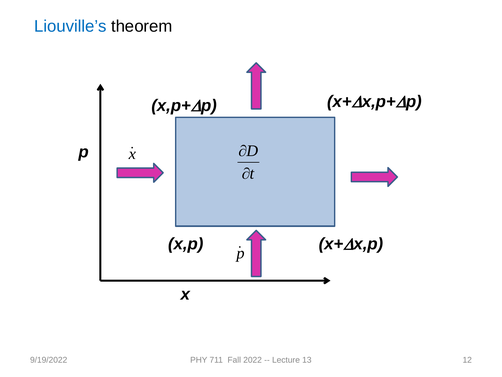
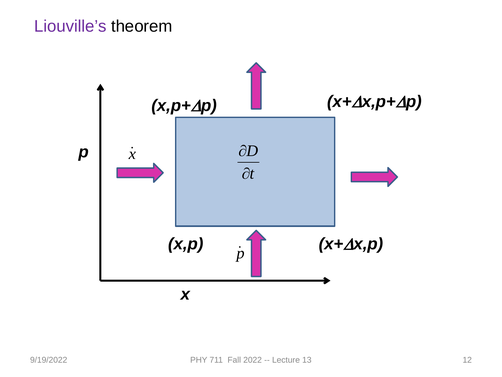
Liouville’s colour: blue -> purple (70, 26)
